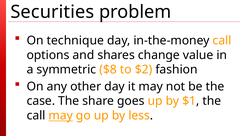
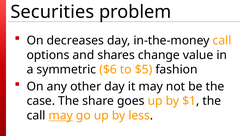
technique: technique -> decreases (75, 41)
$8: $8 -> $6 (108, 70)
$2: $2 -> $5 (144, 70)
